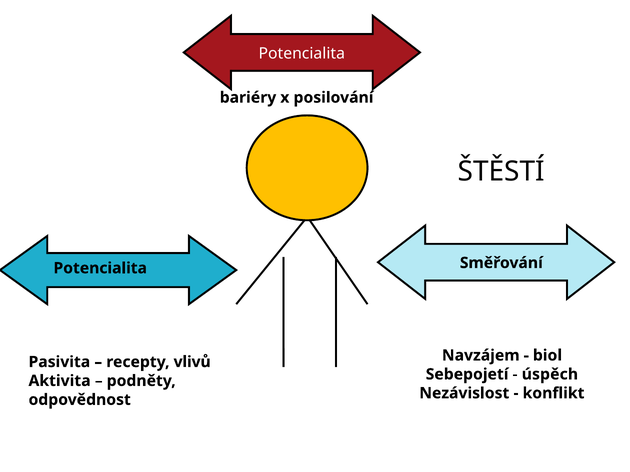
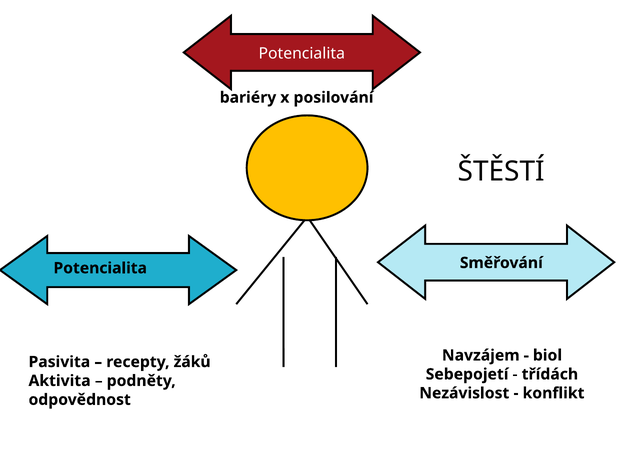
vlivů: vlivů -> žáků (192, 362)
úspěch: úspěch -> třídách (550, 375)
